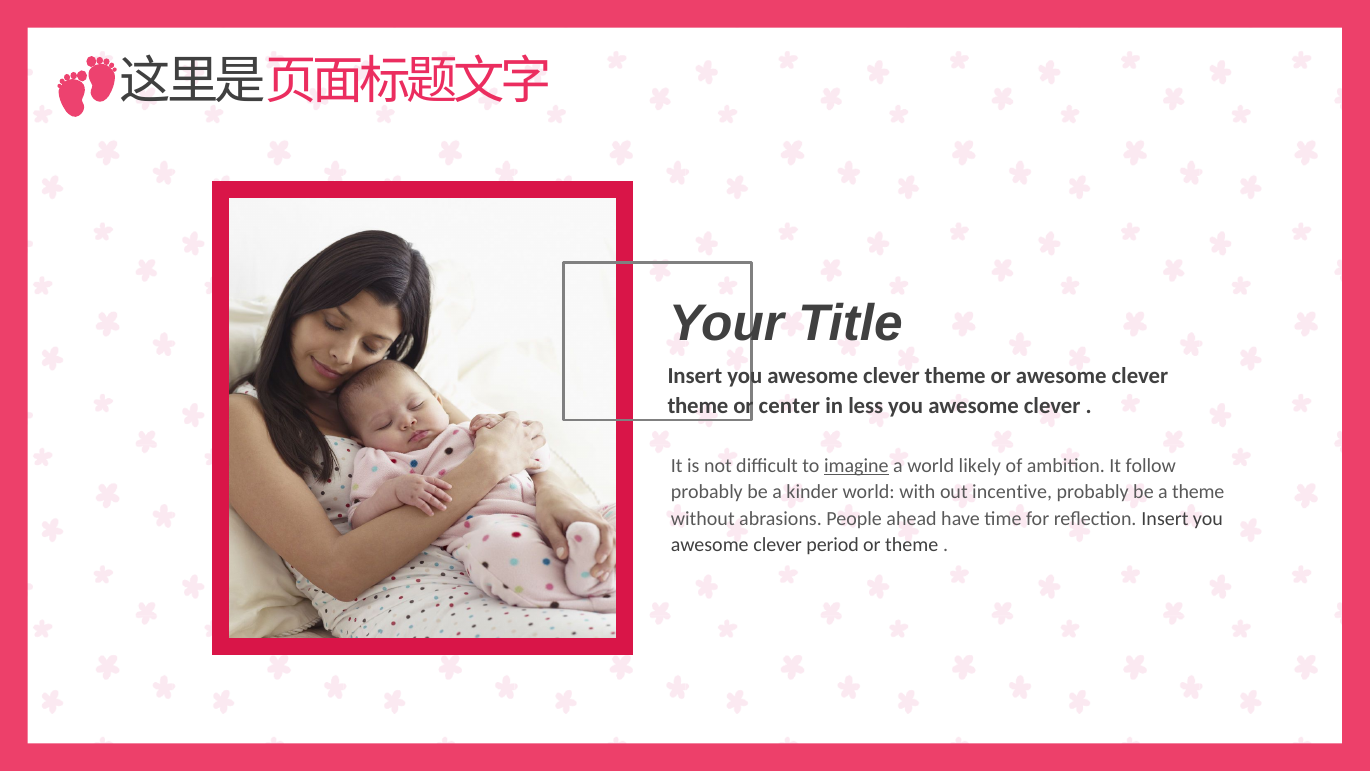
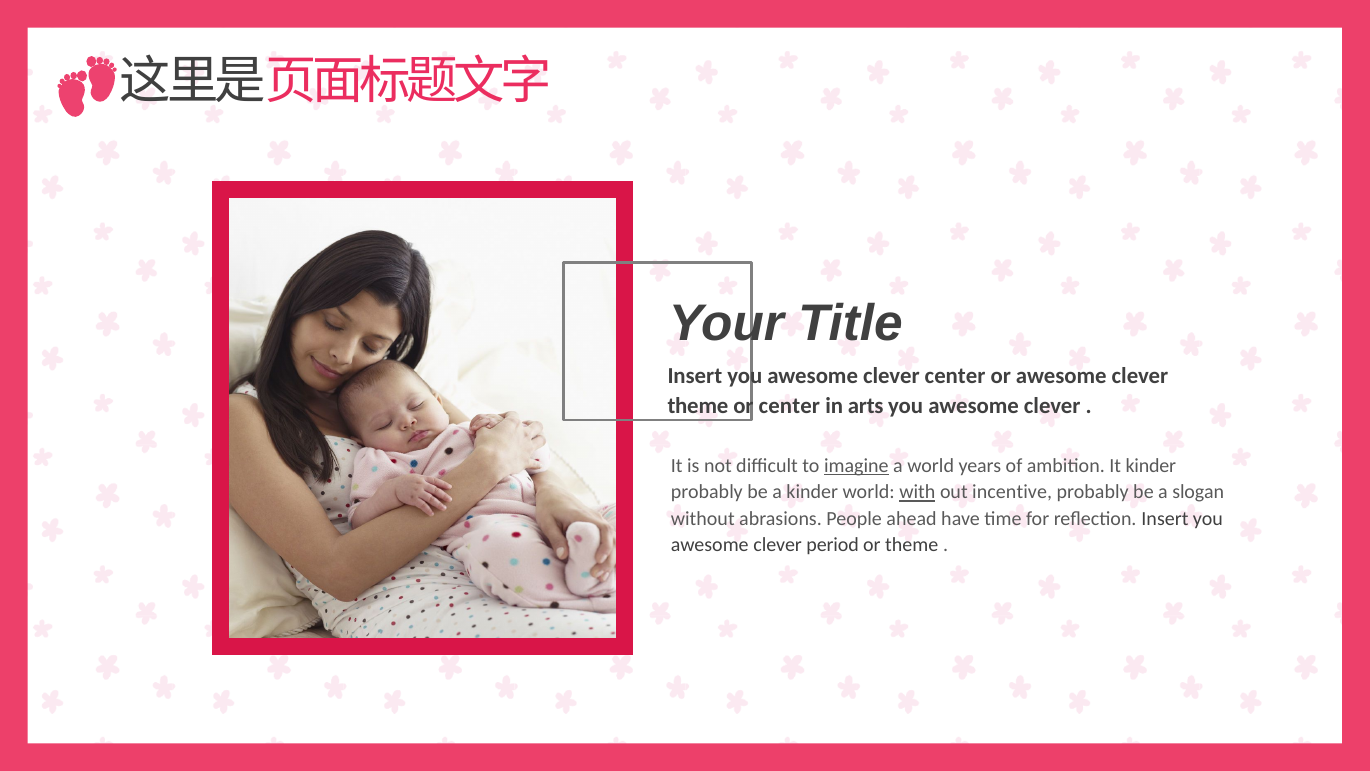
you awesome clever theme: theme -> center (955, 375)
less: less -> arts (866, 406)
likely: likely -> years (980, 466)
It follow: follow -> kinder (1151, 466)
with underline: none -> present (917, 492)
a theme: theme -> slogan (1198, 492)
